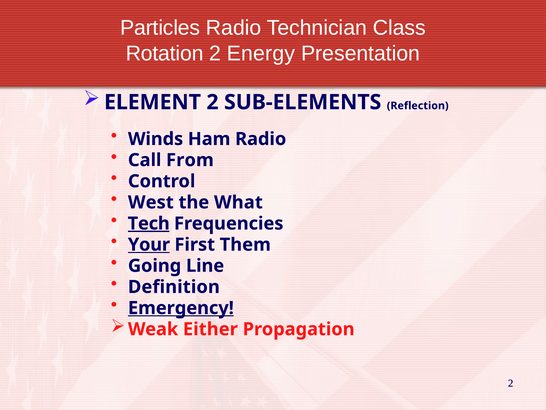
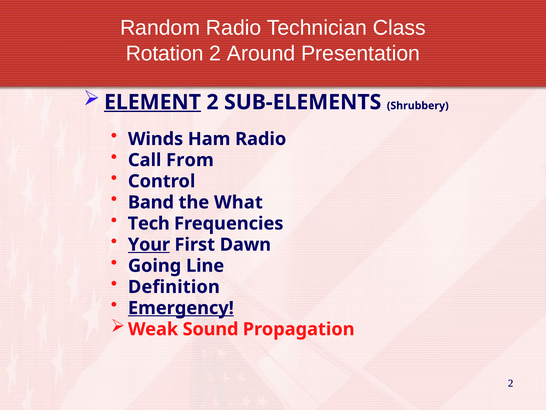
Particles: Particles -> Random (160, 28)
Energy: Energy -> Around (261, 53)
ELEMENT underline: none -> present (153, 102)
Reflection: Reflection -> Shrubbery (418, 106)
West: West -> Band (151, 202)
Tech underline: present -> none (149, 223)
Them: Them -> Dawn (245, 244)
Either: Either -> Sound (211, 329)
